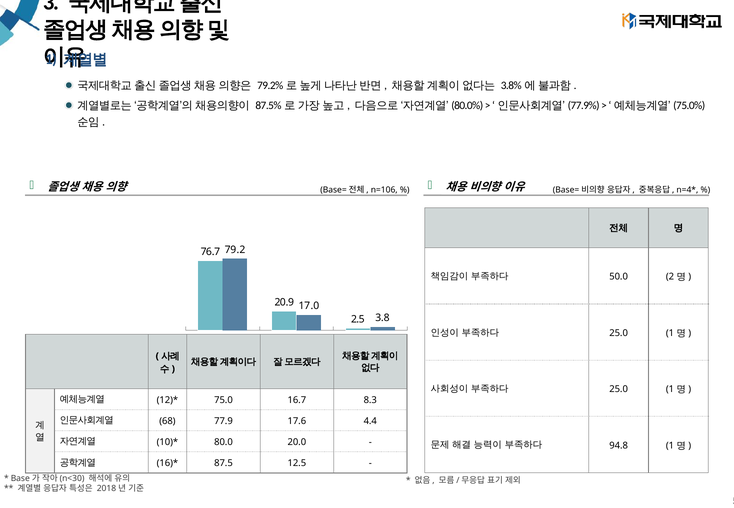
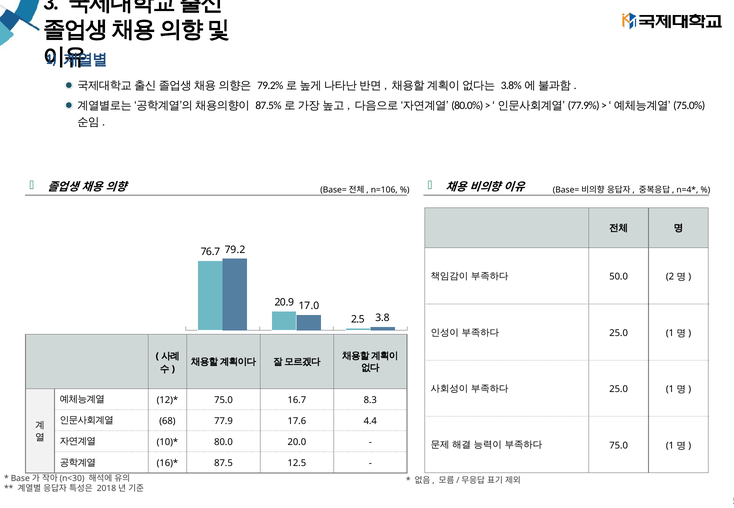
94.8: 94.8 -> 75.0 (619, 446)
